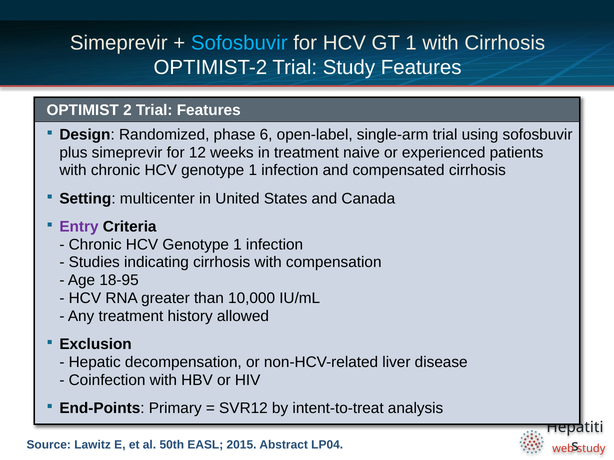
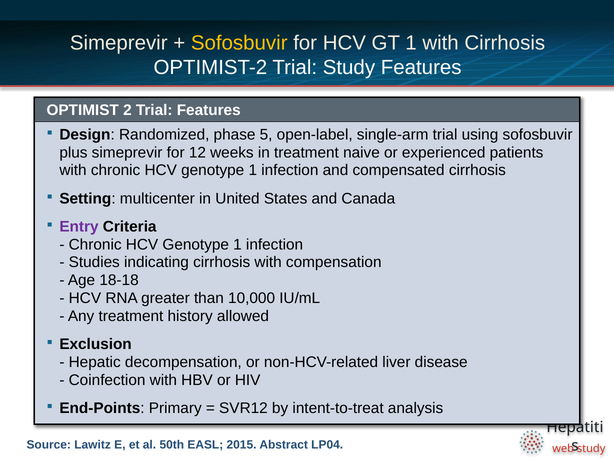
Sofosbuvir colour: light blue -> yellow (239, 43)
6: 6 -> 5 (266, 135)
18-95: 18-95 -> 18-18 (119, 281)
